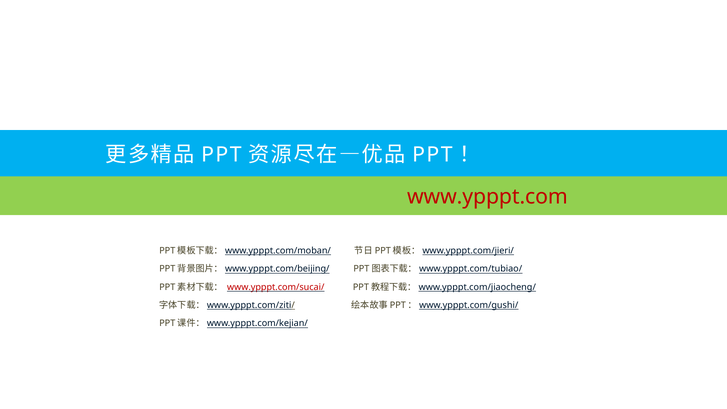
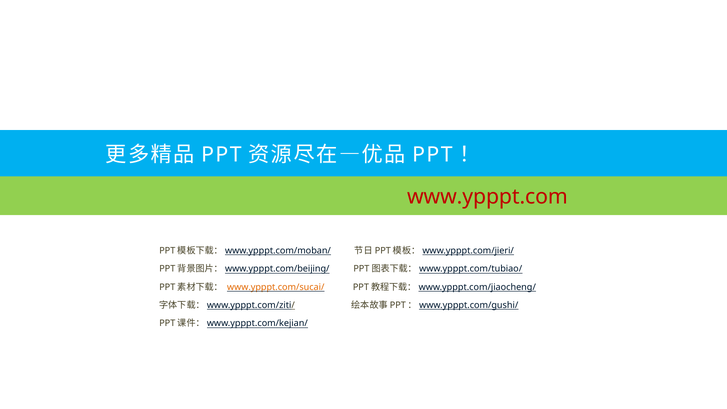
www.ypppt.com/sucai/ colour: red -> orange (276, 287)
